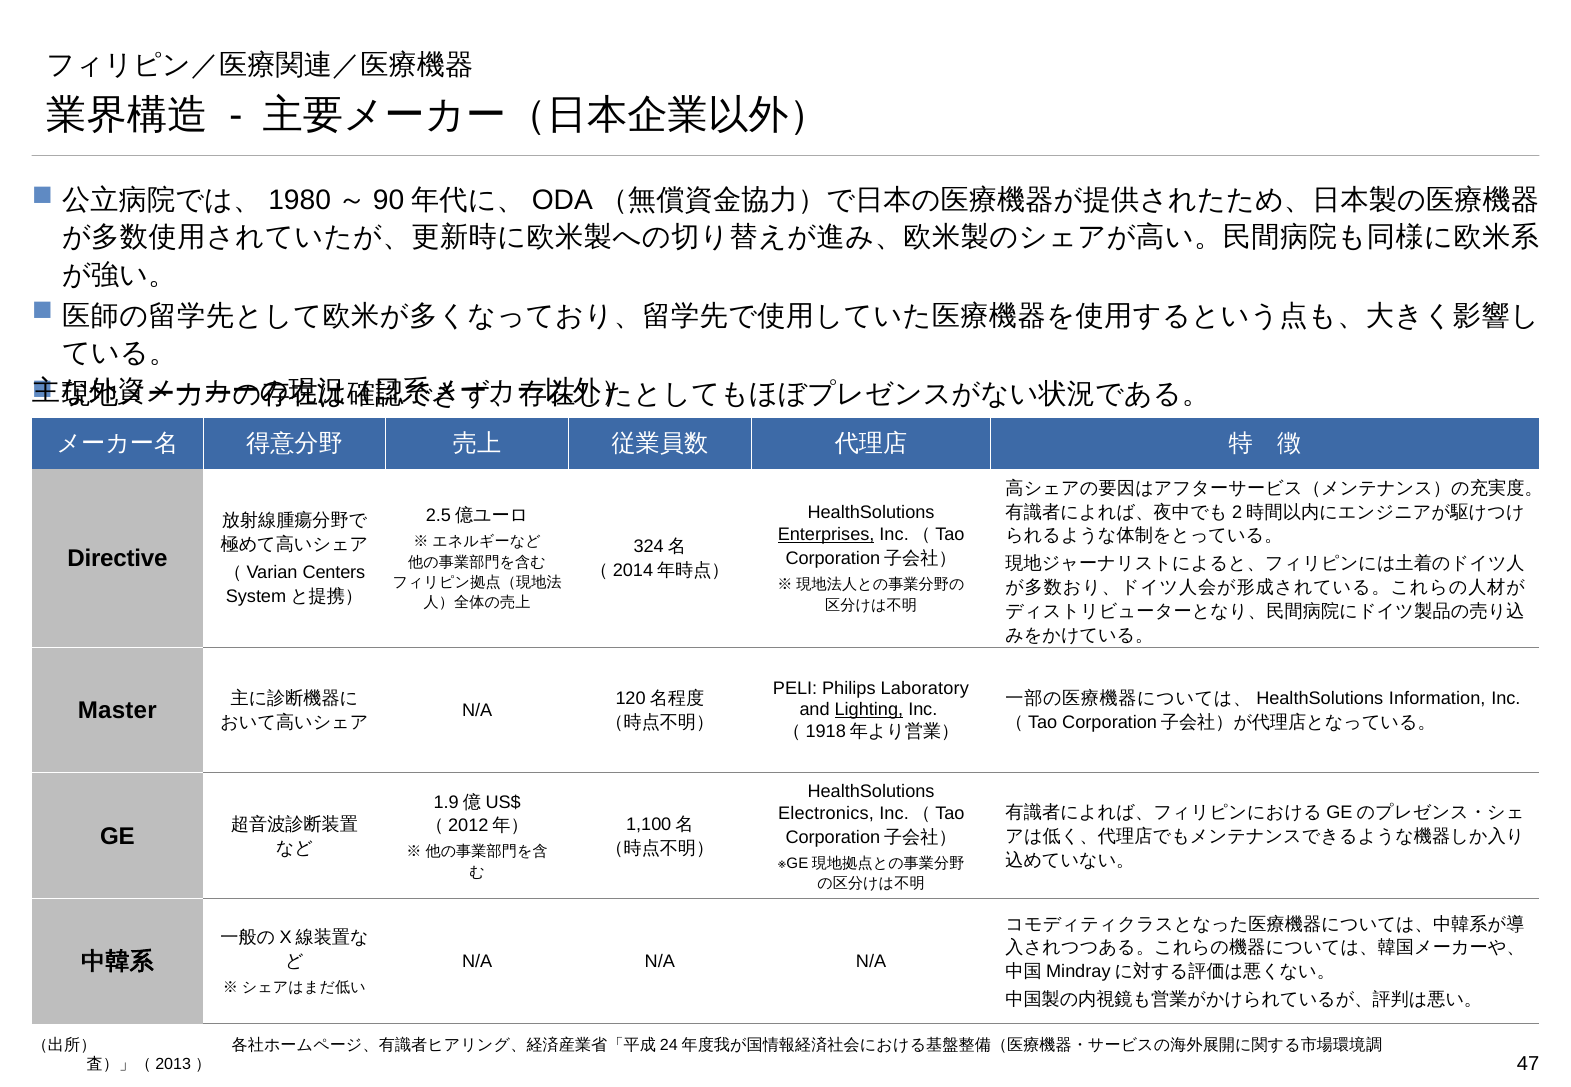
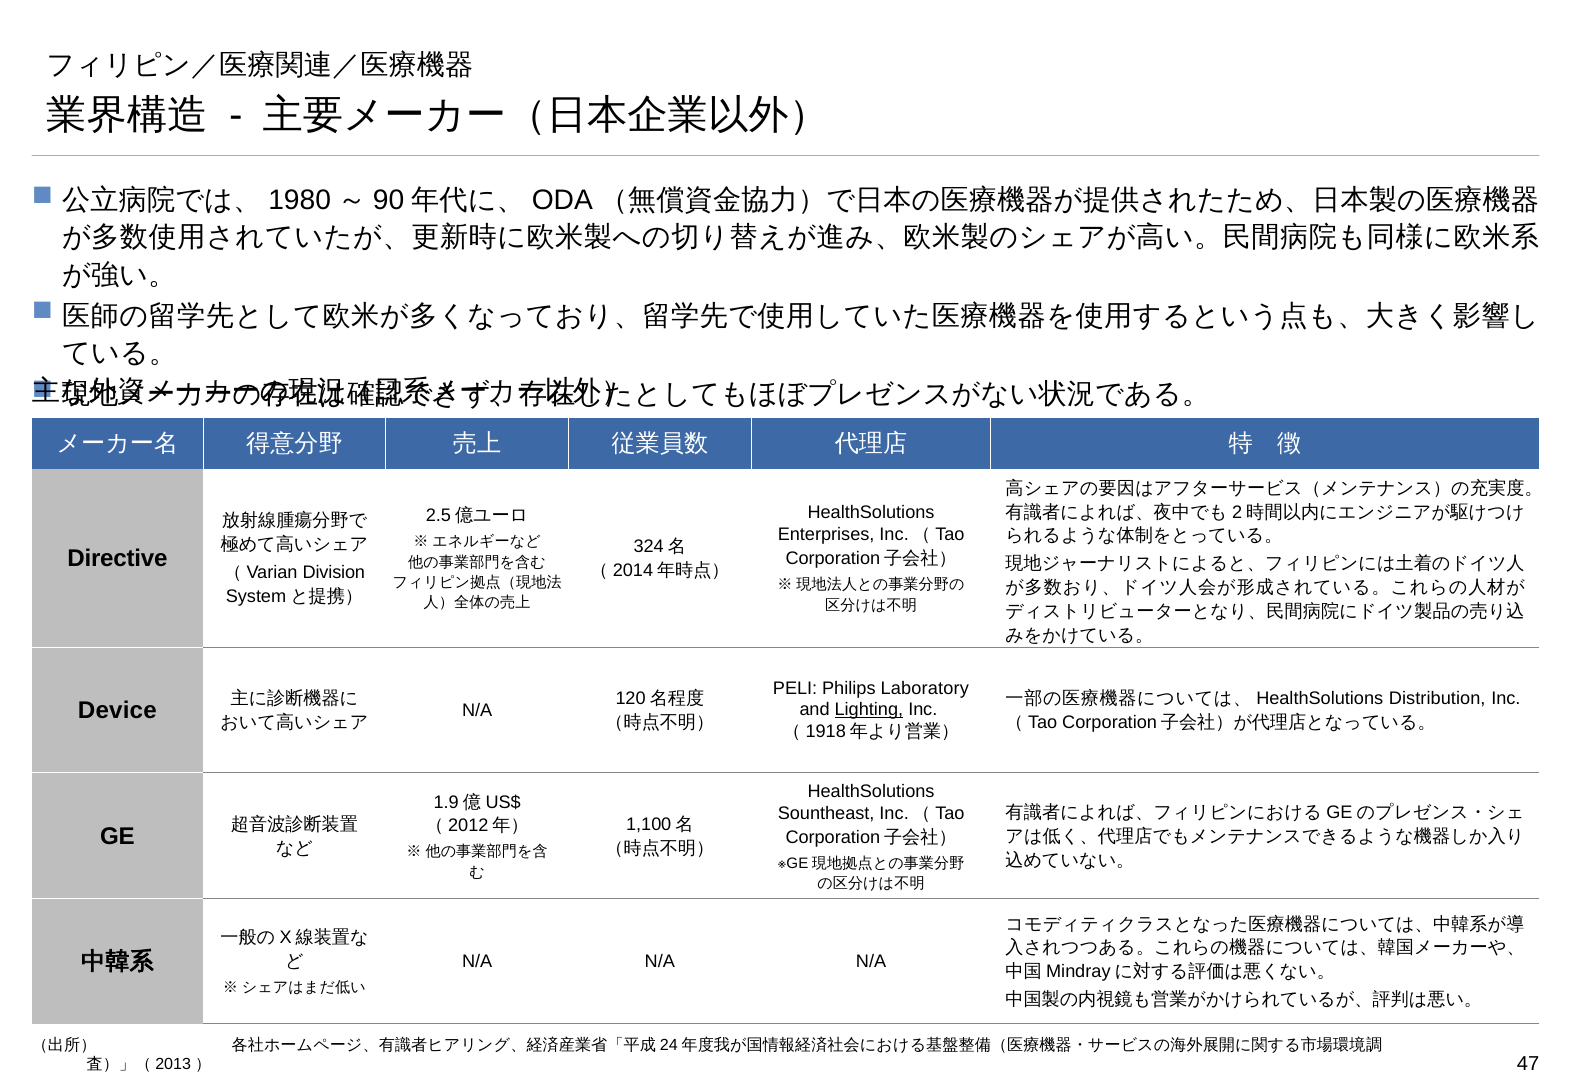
Enterprises underline: present -> none (826, 535)
Centers: Centers -> Division (334, 573)
Information: Information -> Distribution (1437, 699)
Master: Master -> Device (117, 711)
Electronics: Electronics -> Sountheast (826, 814)
